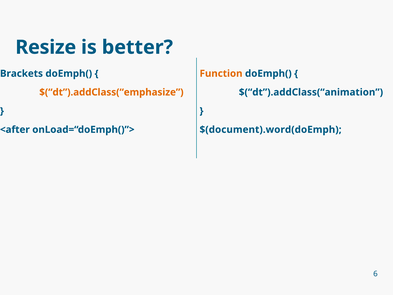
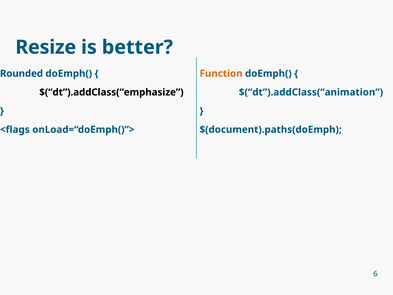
Brackets: Brackets -> Rounded (22, 73)
$(“dt”).addClass(“emphasize colour: orange -> black (111, 92)
$(document).word(doEmph: $(document).word(doEmph -> $(document).paths(doEmph (271, 129)
<after: <after -> <flags (15, 130)
